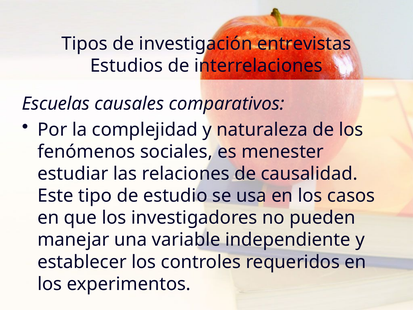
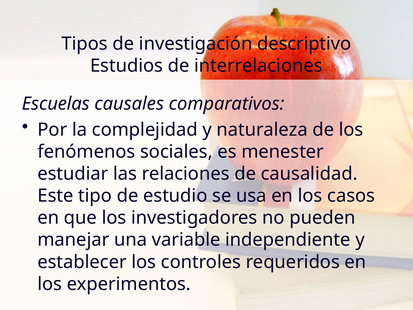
entrevistas: entrevistas -> descriptivo (304, 44)
